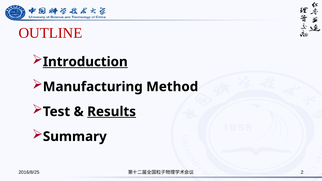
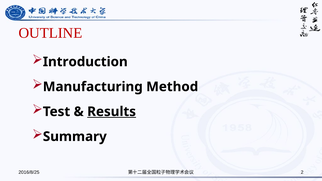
Introduction underline: present -> none (85, 62)
